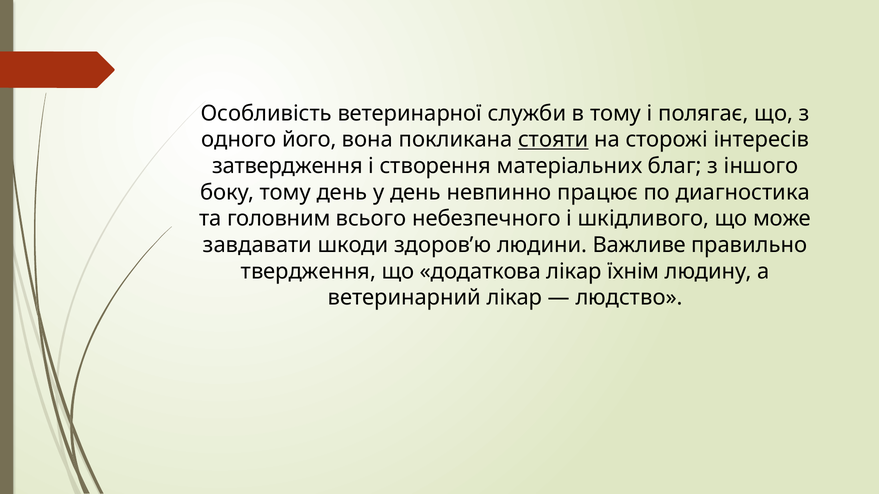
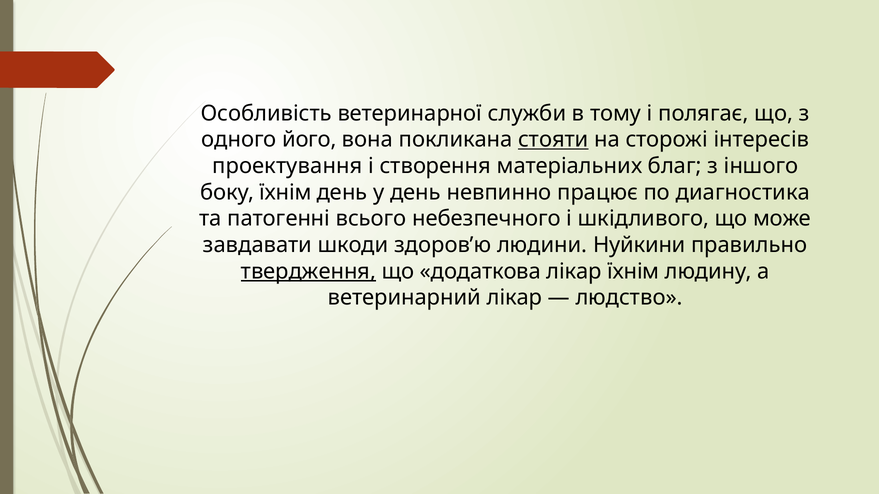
затвердження: затвердження -> проектування (287, 166)
боку тому: тому -> їхнім (285, 192)
головним: головним -> патогенні (279, 219)
Важливе: Важливе -> Нуйкини (639, 245)
твердження underline: none -> present (308, 272)
